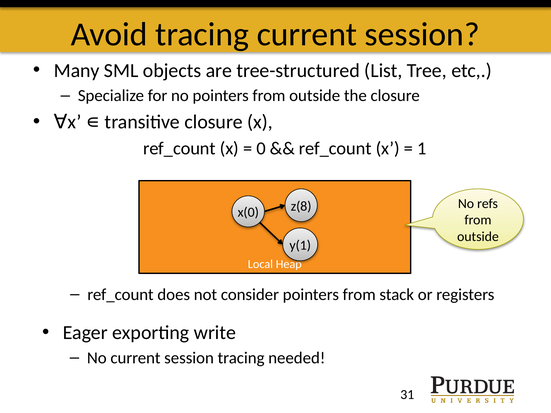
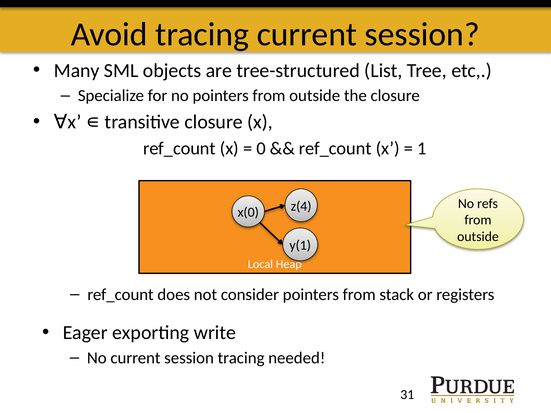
z(8: z(8 -> z(4 (301, 206)
